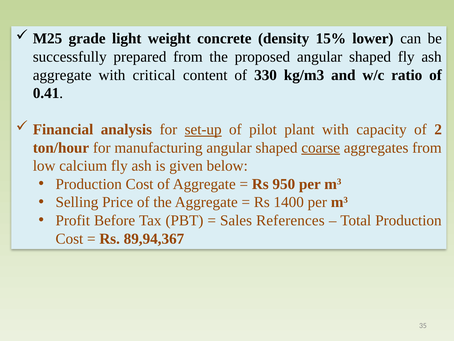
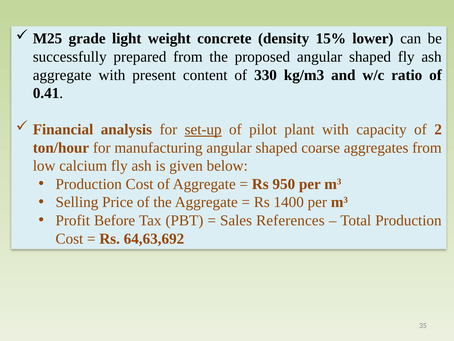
critical: critical -> present (154, 75)
coarse underline: present -> none (321, 148)
89,94,367: 89,94,367 -> 64,63,692 (154, 238)
